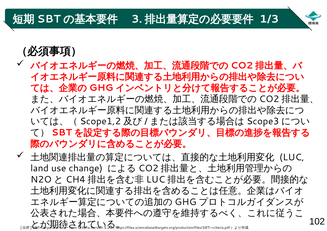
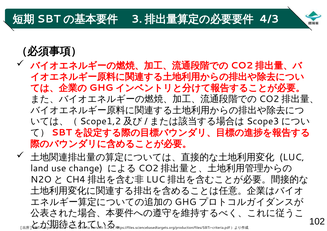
1/3: 1/3 -> 4/3 (269, 19)
